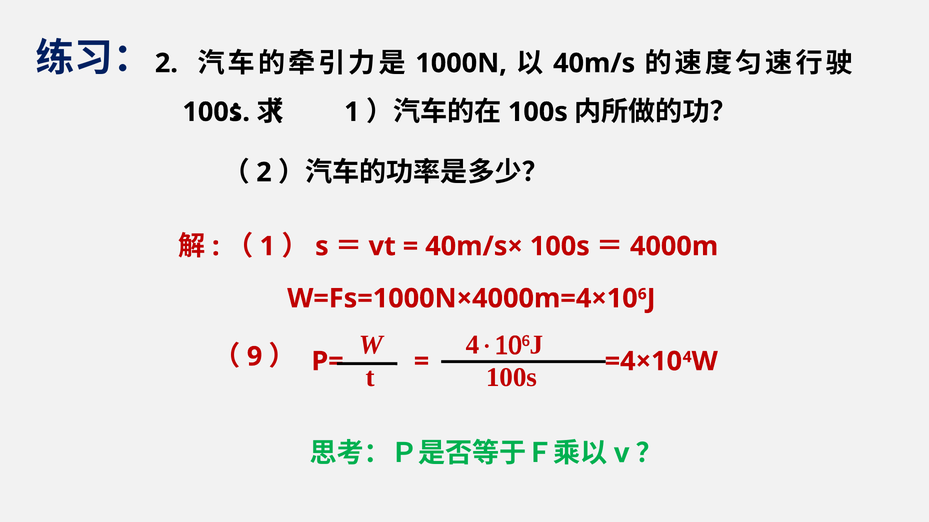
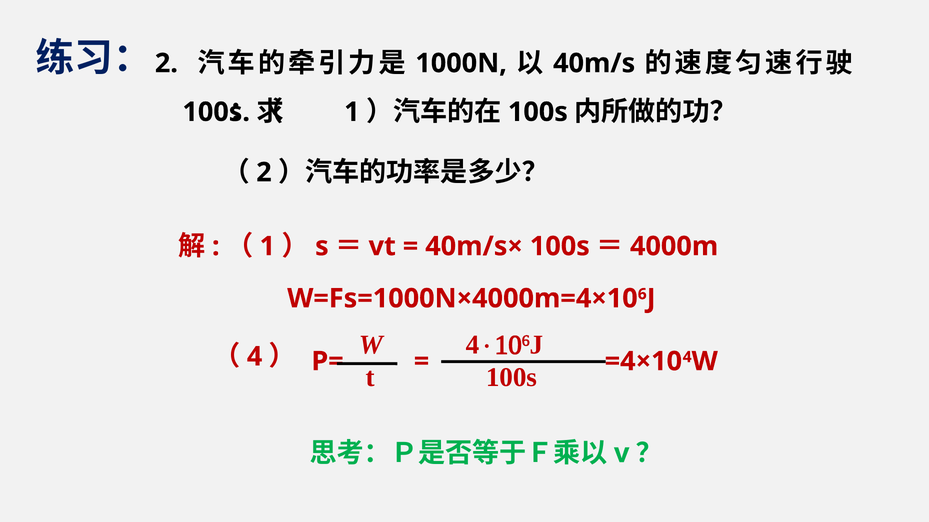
9: 9 -> 4 (255, 357)
